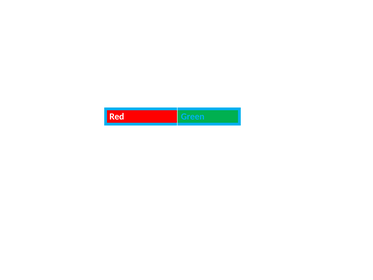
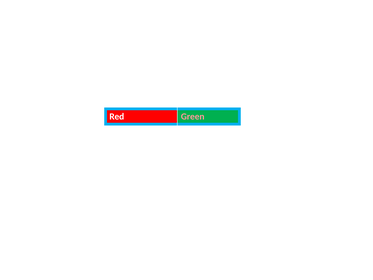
Green colour: light blue -> pink (193, 116)
